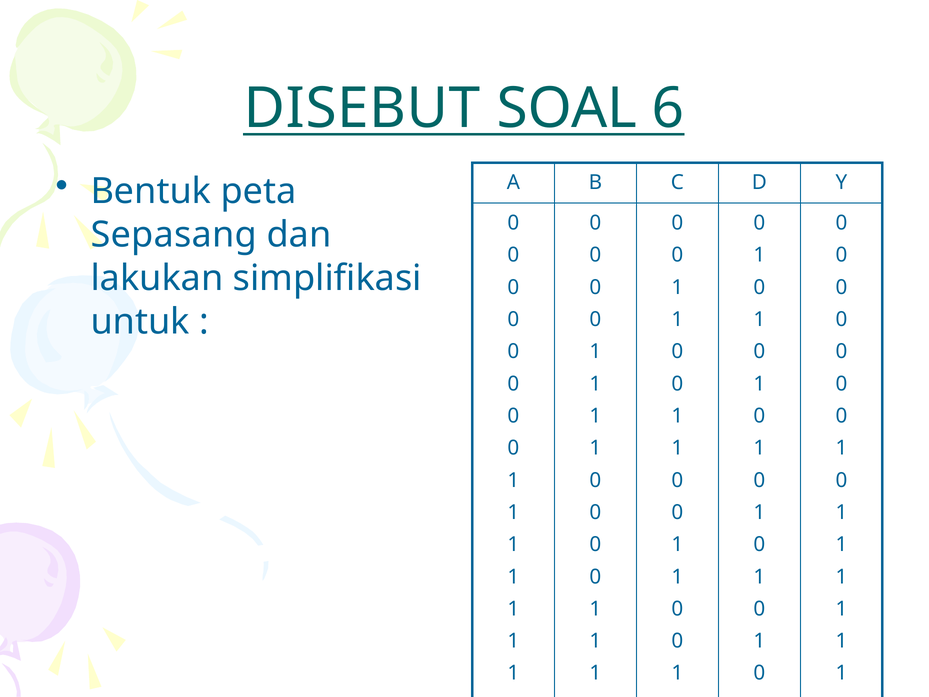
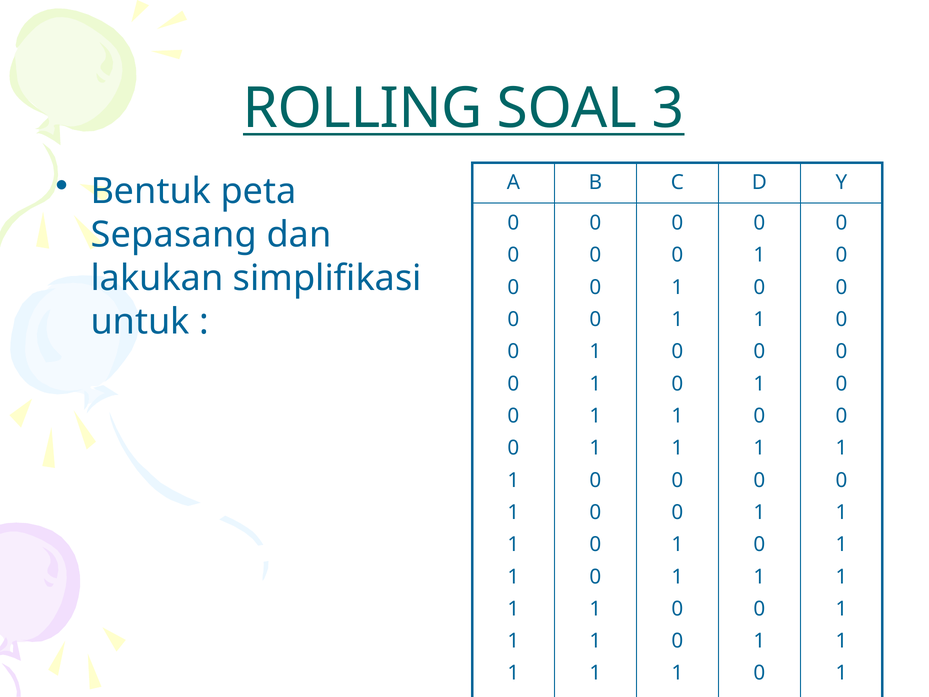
DISEBUT: DISEBUT -> ROLLING (363, 108)
6: 6 -> 3 (668, 108)
